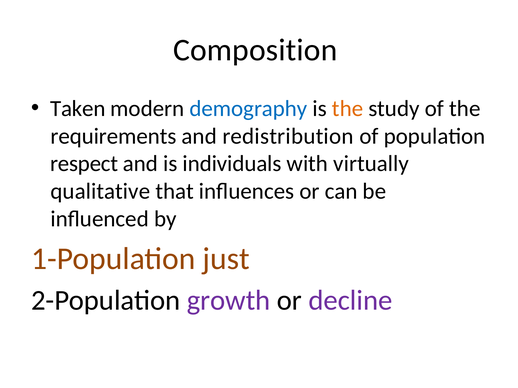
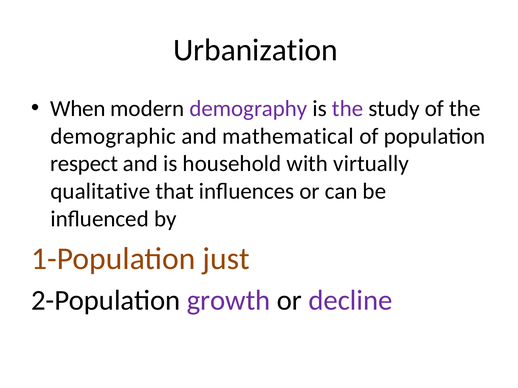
Composition: Composition -> Urbanization (255, 50)
Taken: Taken -> When (78, 109)
demography colour: blue -> purple (248, 109)
the colour: orange -> purple (348, 109)
requirements: requirements -> demographic (113, 136)
redistribution: redistribution -> mathematical (288, 136)
individuals: individuals -> household (232, 164)
